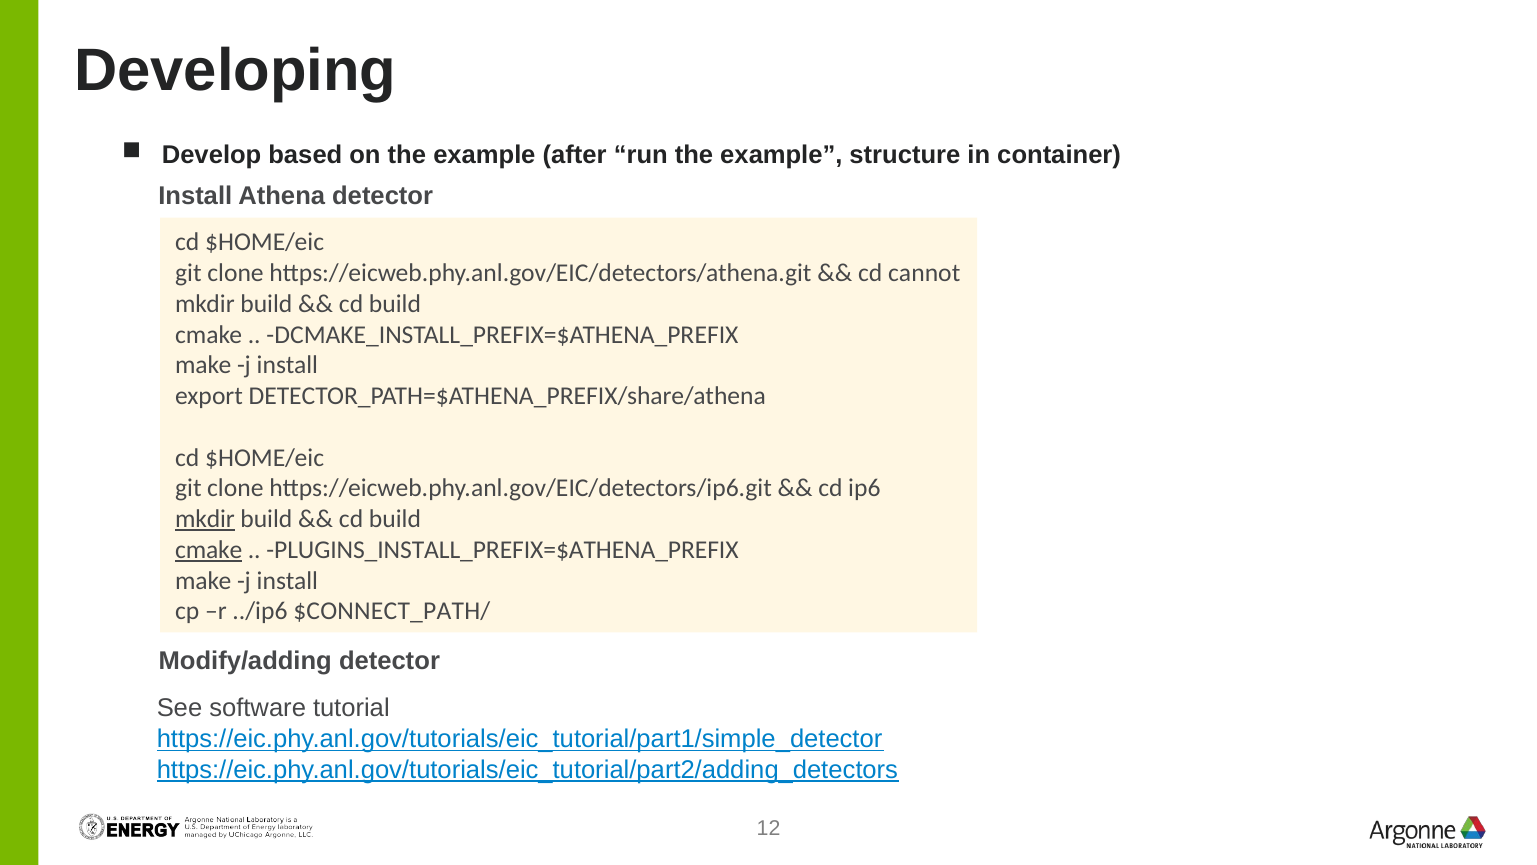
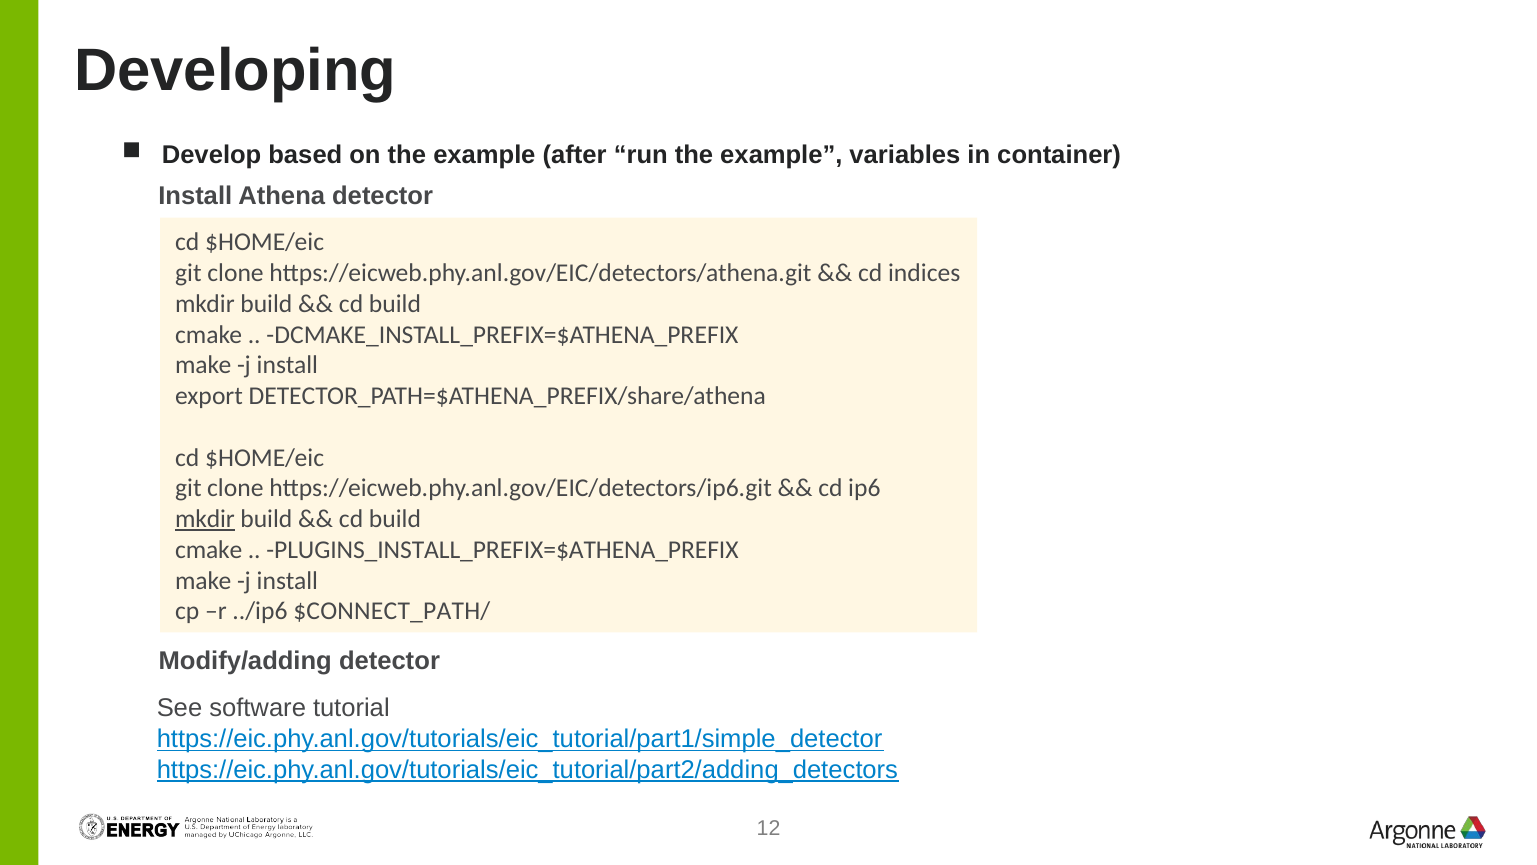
structure: structure -> variables (905, 155)
cannot: cannot -> indices (924, 273)
cmake underline: present -> none (209, 550)
